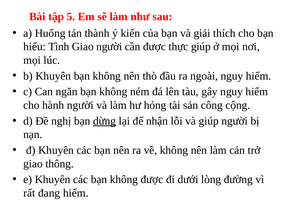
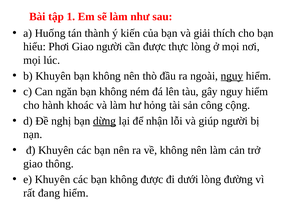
5: 5 -> 1 (71, 16)
Tình: Tình -> Phơi (59, 47)
thực giúp: giúp -> lòng (201, 47)
nguy underline: none -> present (232, 76)
hành người: người -> khoác (80, 105)
